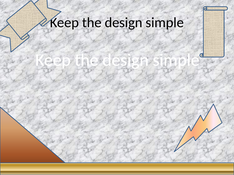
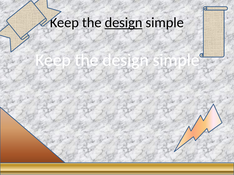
design underline: none -> present (124, 23)
